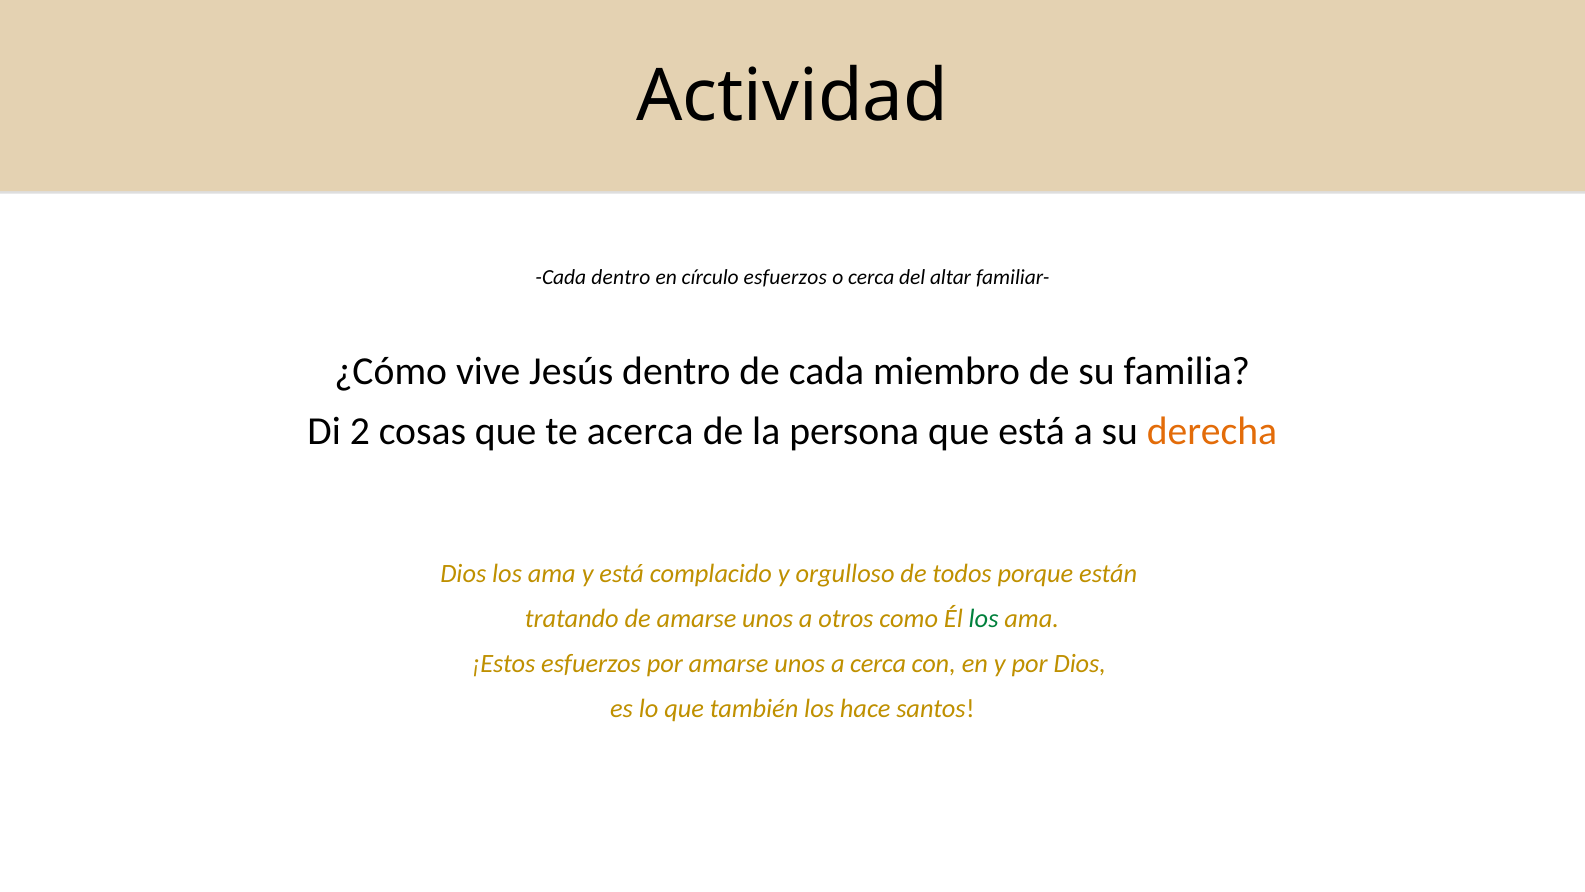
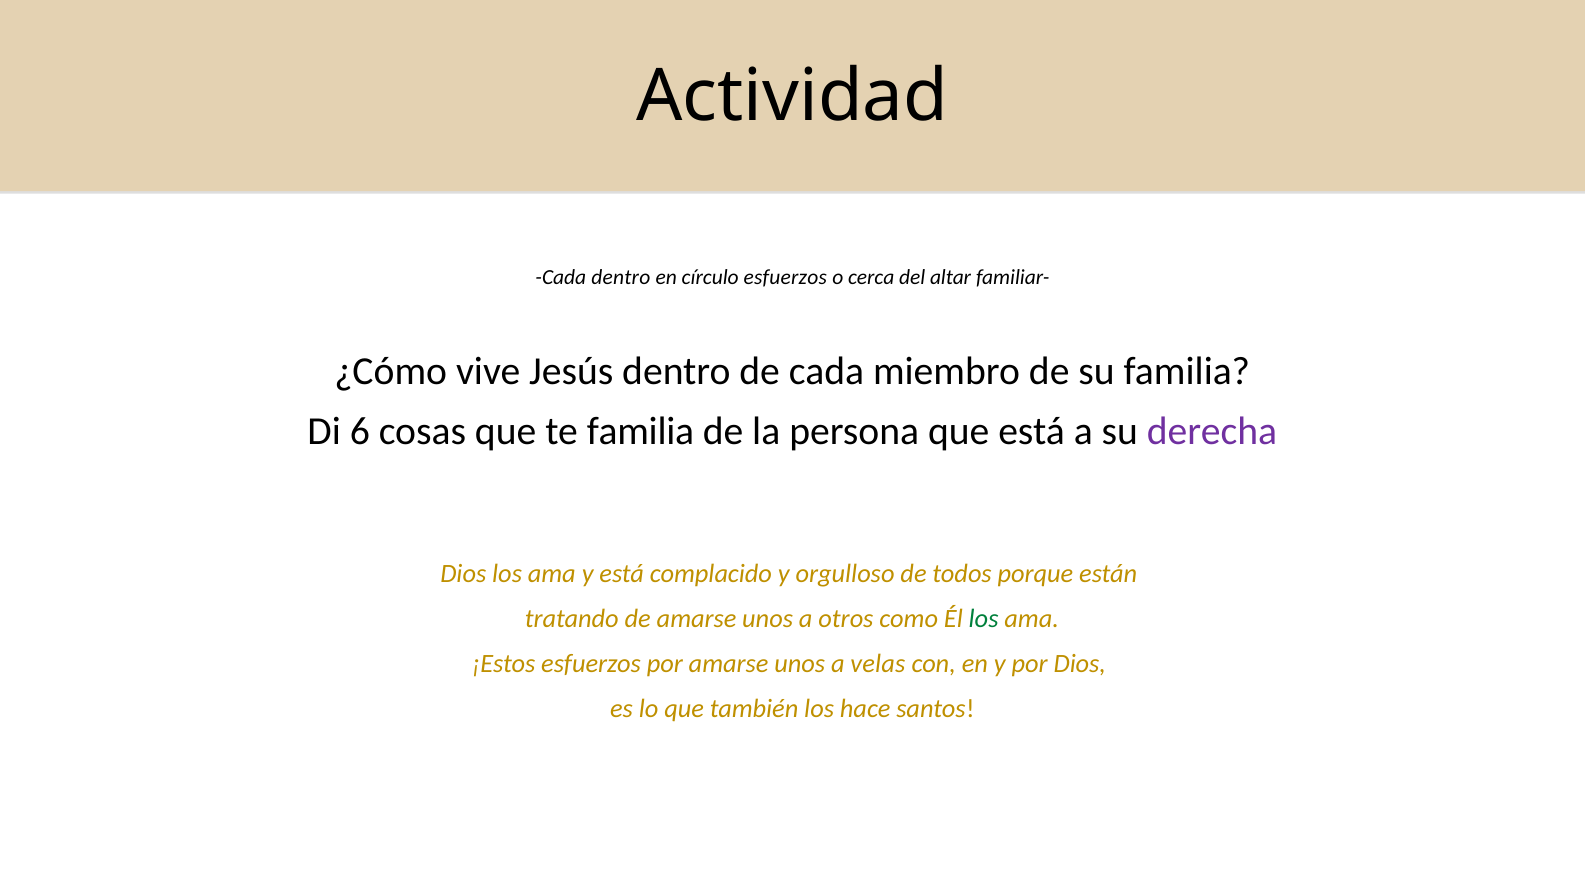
2: 2 -> 6 (360, 431)
te acerca: acerca -> familia (640, 431)
derecha colour: orange -> purple (1212, 431)
a cerca: cerca -> velas (878, 663)
